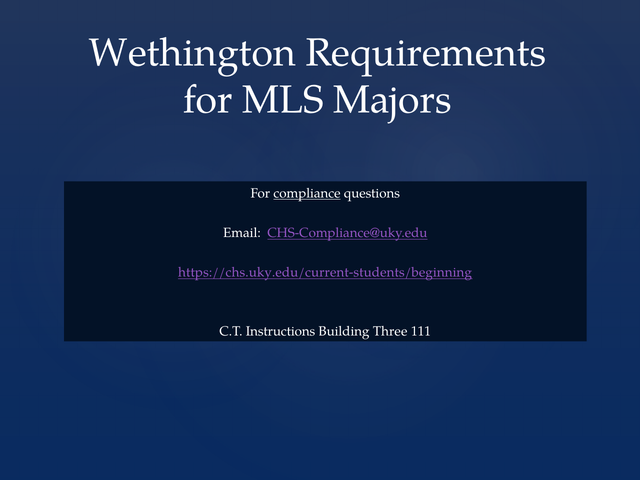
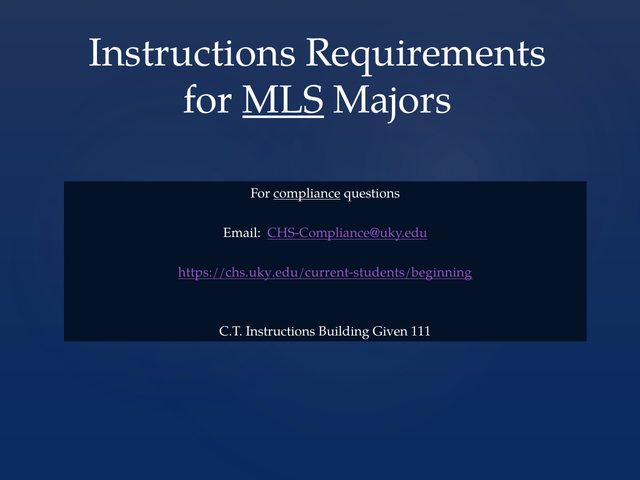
Wethington: Wethington -> Instructions (192, 53)
MLS underline: none -> present (283, 100)
Three: Three -> Given (390, 332)
